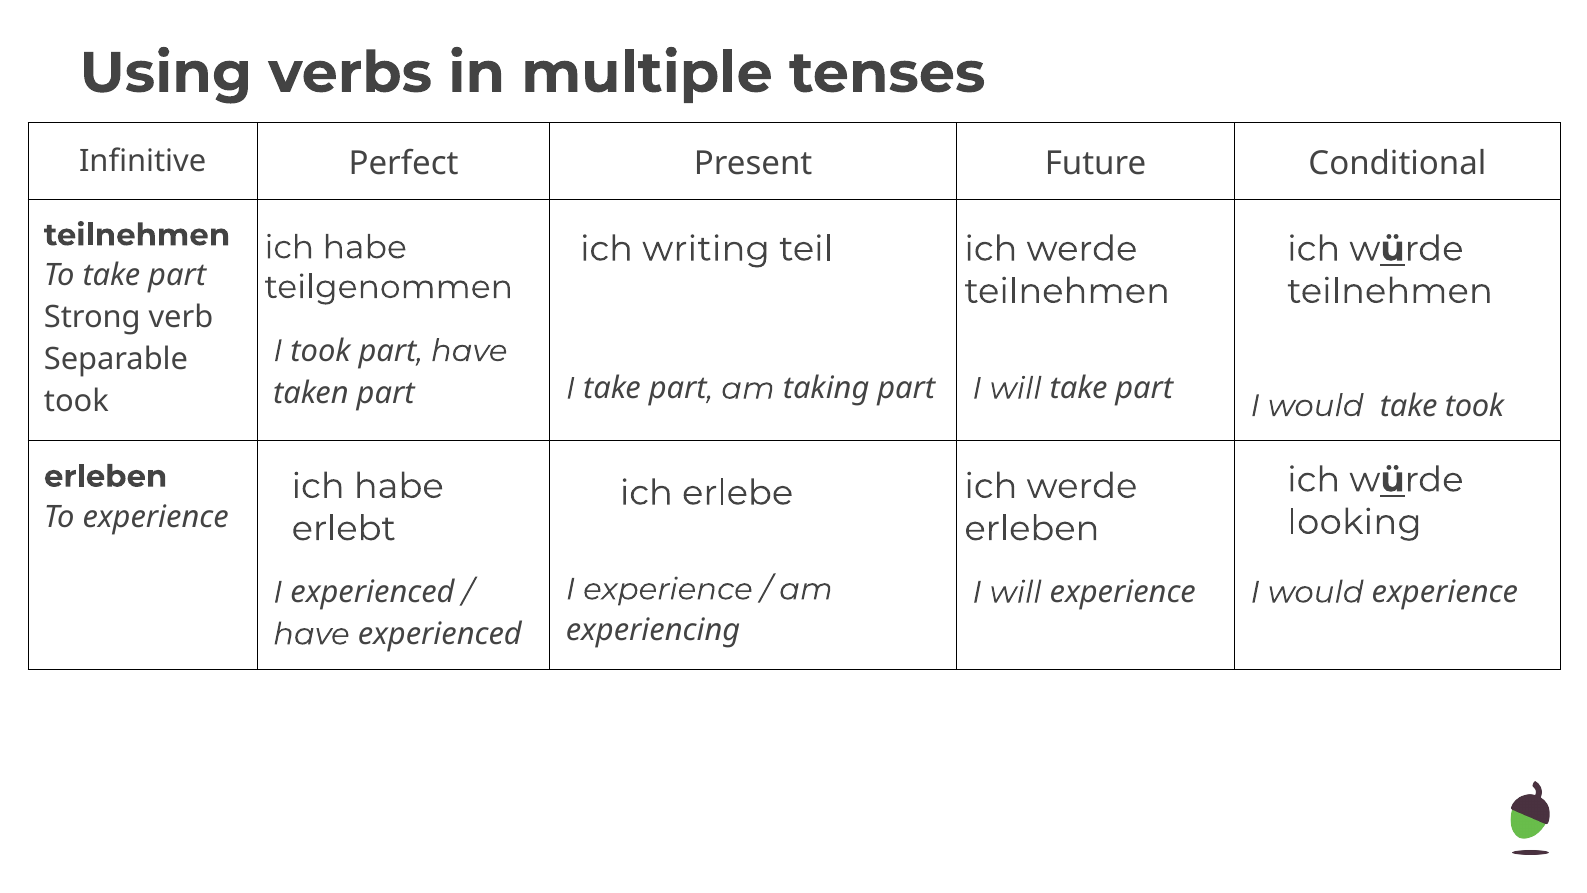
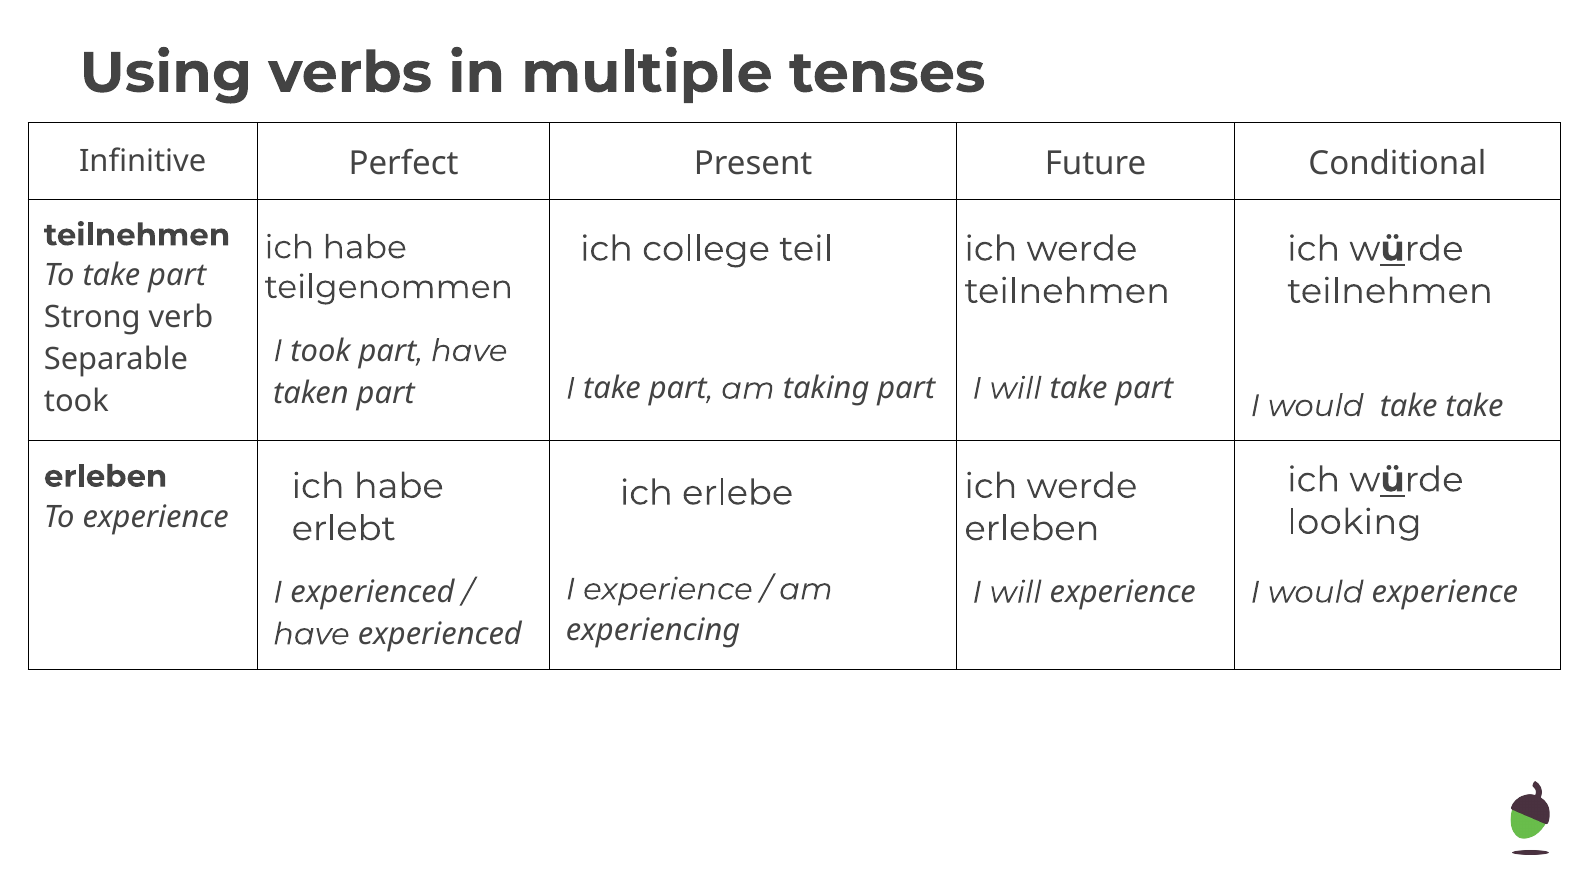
writing: writing -> college (706, 249)
take took: took -> take (1474, 406)
